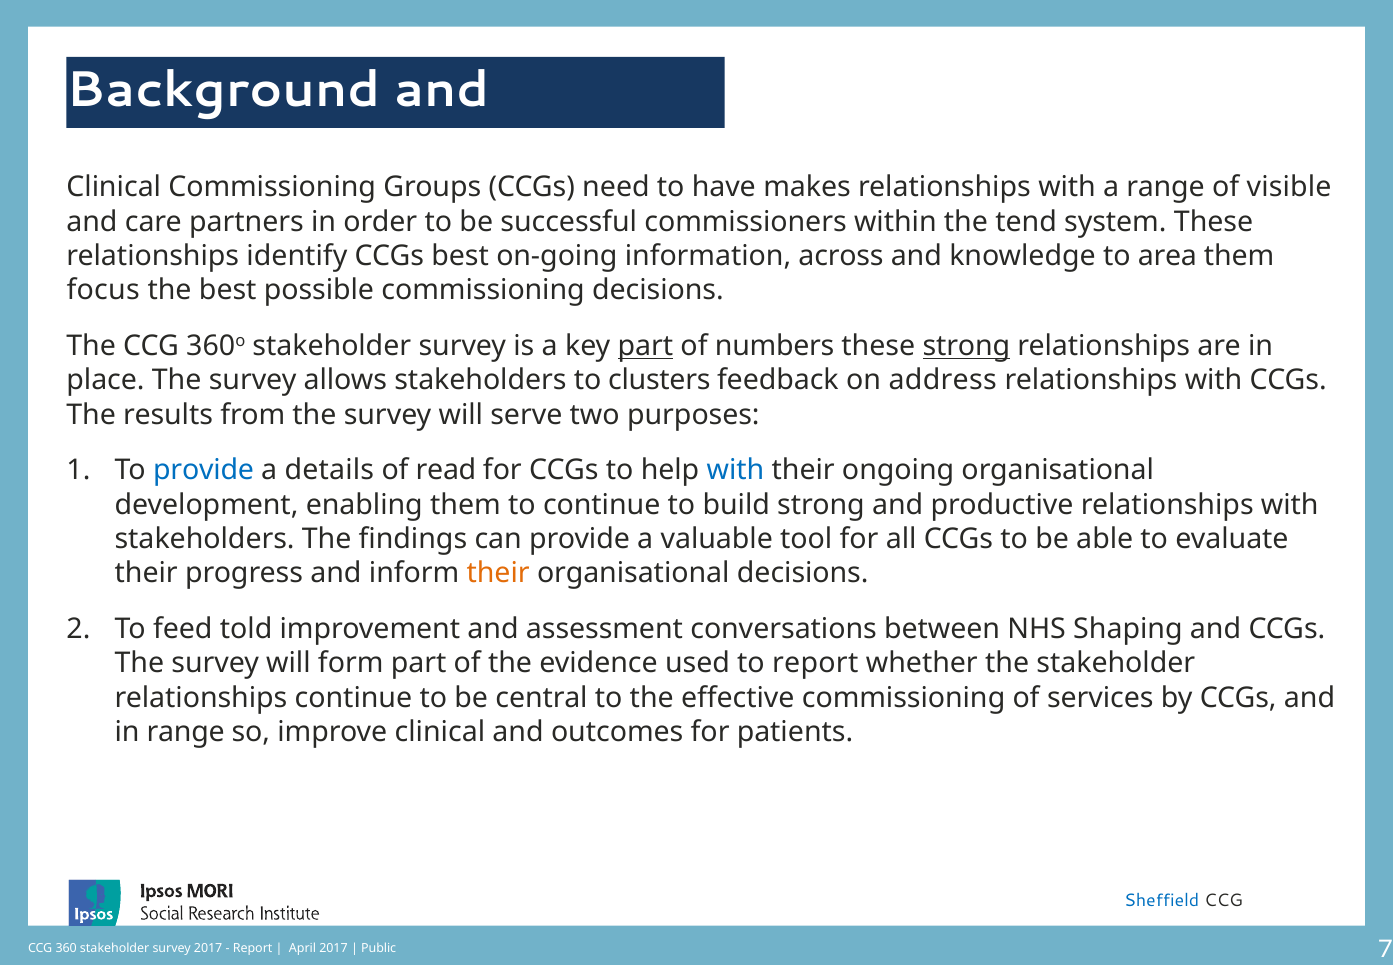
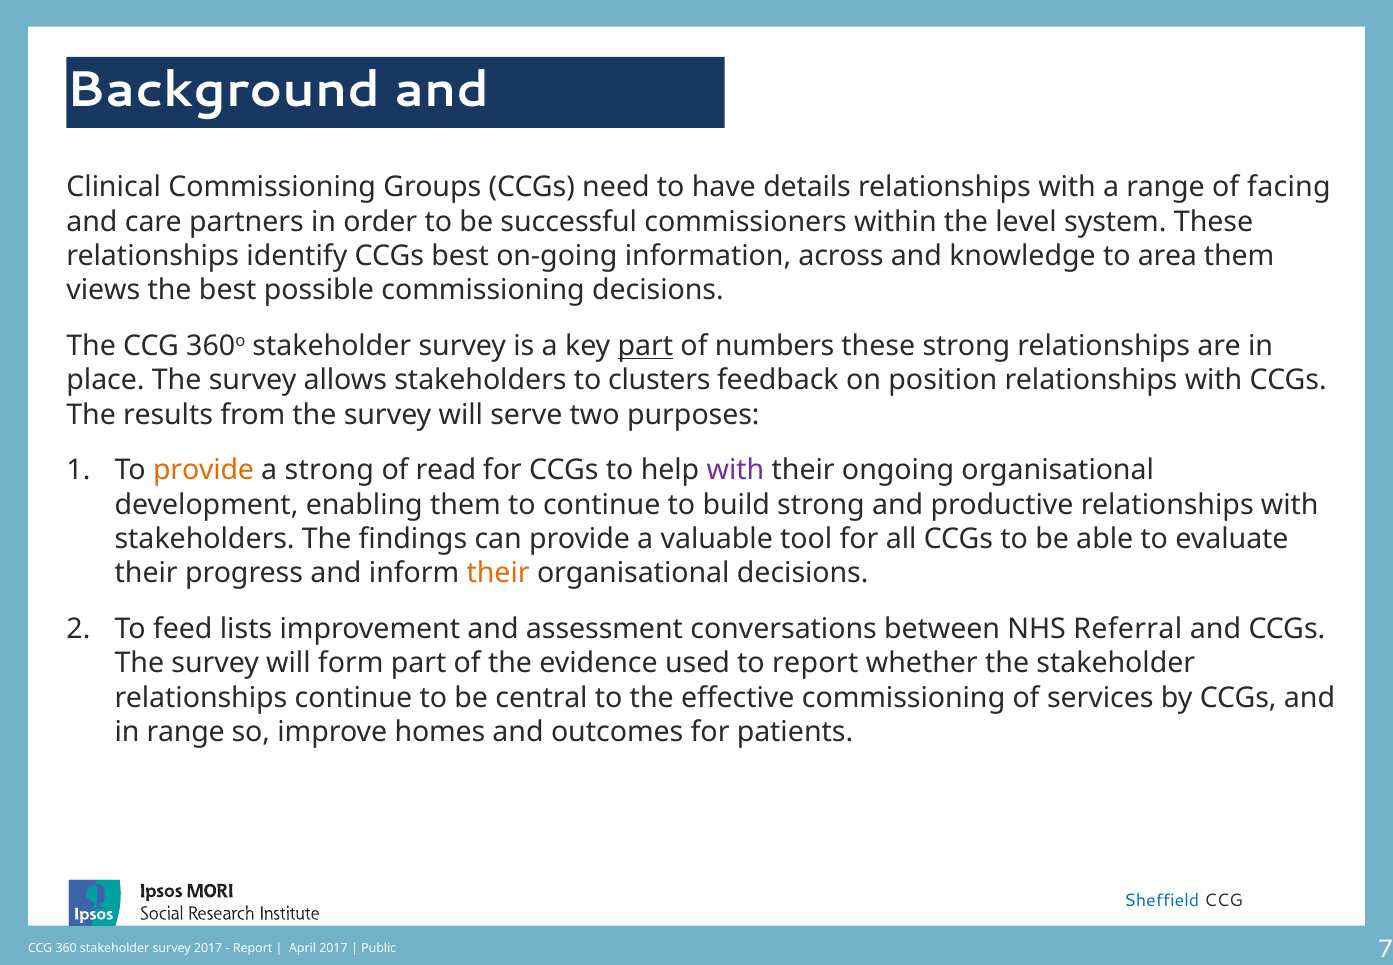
makes: makes -> details (807, 187)
visible: visible -> facing (1289, 187)
tend: tend -> level (1026, 222)
focus: focus -> views (103, 290)
strong underline: present -> none (966, 346)
address: address -> position (943, 380)
provide colour: blue -> orange (204, 470)
a details: details -> strong (329, 470)
with colour: blue -> purple (736, 470)
told: told -> lists (246, 629)
Shaping: Shaping -> Referral (1128, 629)
improve clinical: clinical -> homes (440, 731)
